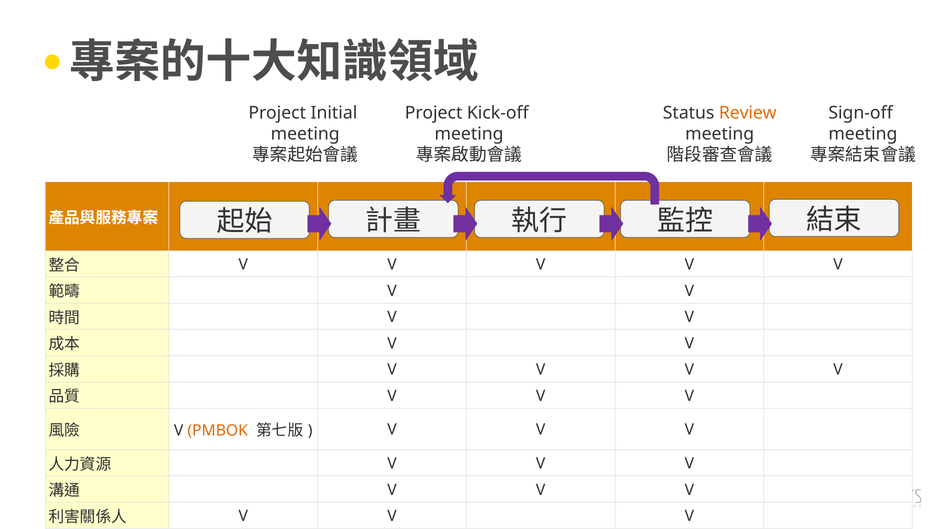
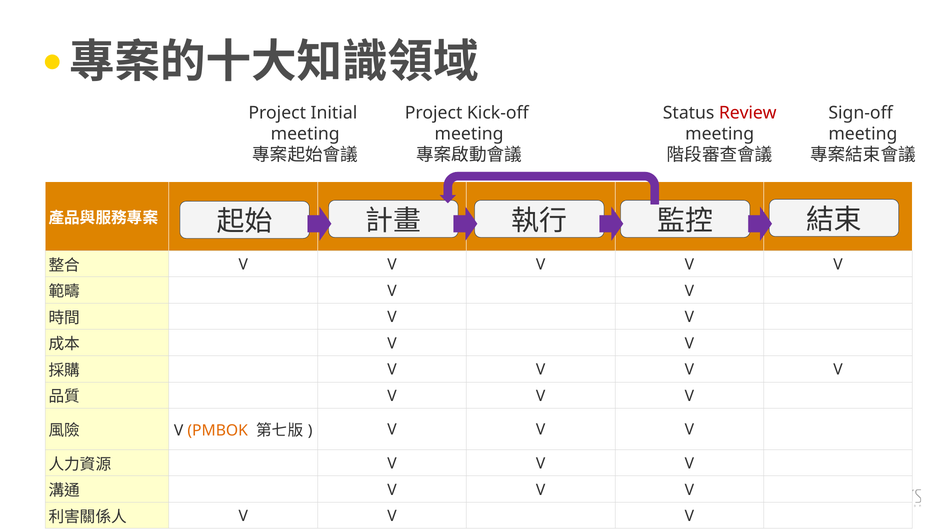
Review colour: orange -> red (748, 113)
